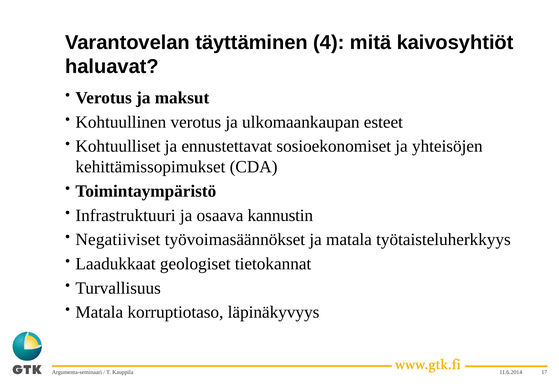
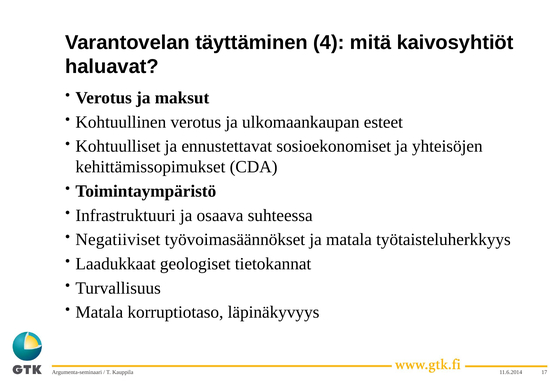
kannustin: kannustin -> suhteessa (280, 215)
